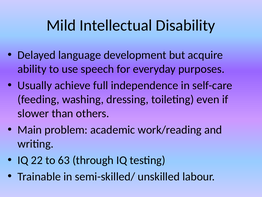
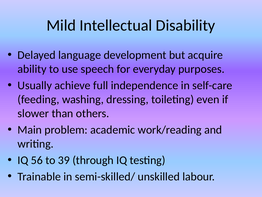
22: 22 -> 56 (37, 160)
63: 63 -> 39 (64, 160)
